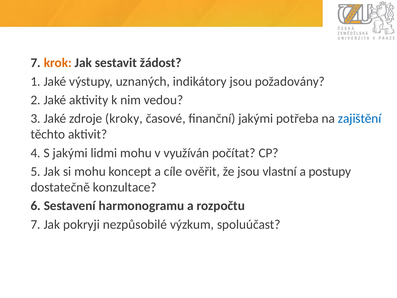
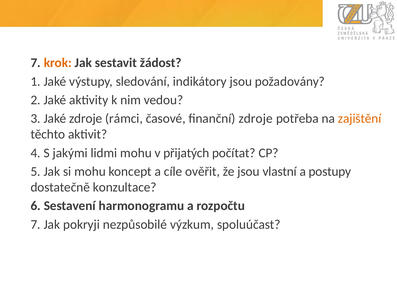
uznaných: uznaných -> sledování (143, 81)
kroky: kroky -> rámci (124, 118)
finanční jakými: jakými -> zdroje (256, 118)
zajištění colour: blue -> orange (360, 118)
využíván: využíván -> přijatých (186, 153)
